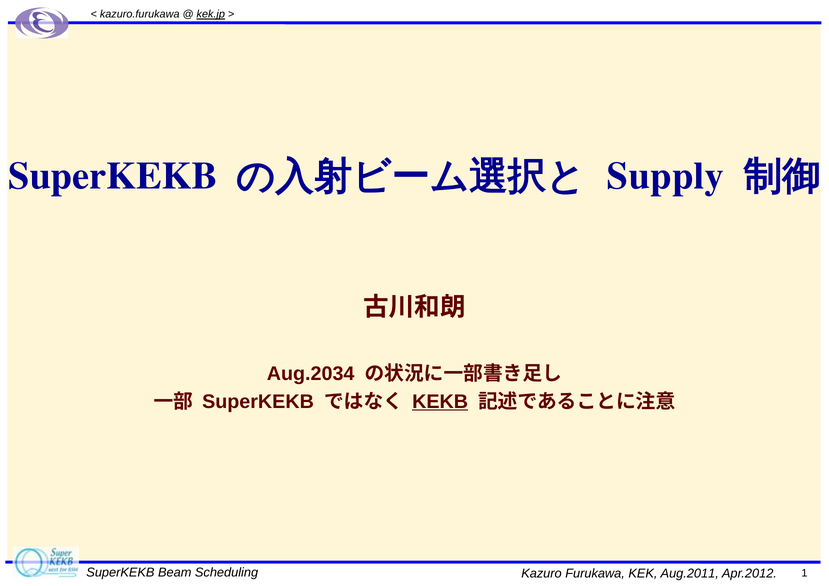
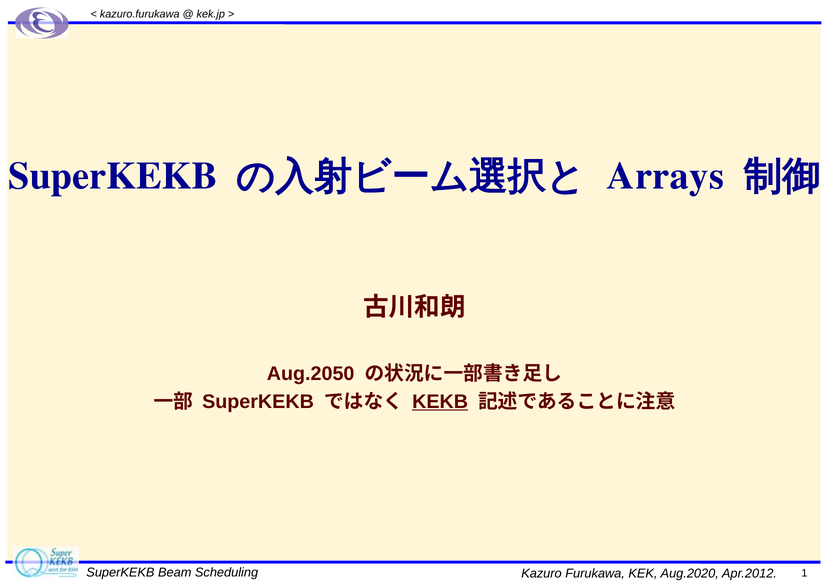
kek.jp underline: present -> none (211, 14)
Supply: Supply -> Arrays (665, 176)
Aug.2034: Aug.2034 -> Aug.2050 (311, 374)
Aug.2011: Aug.2011 -> Aug.2020 (690, 574)
